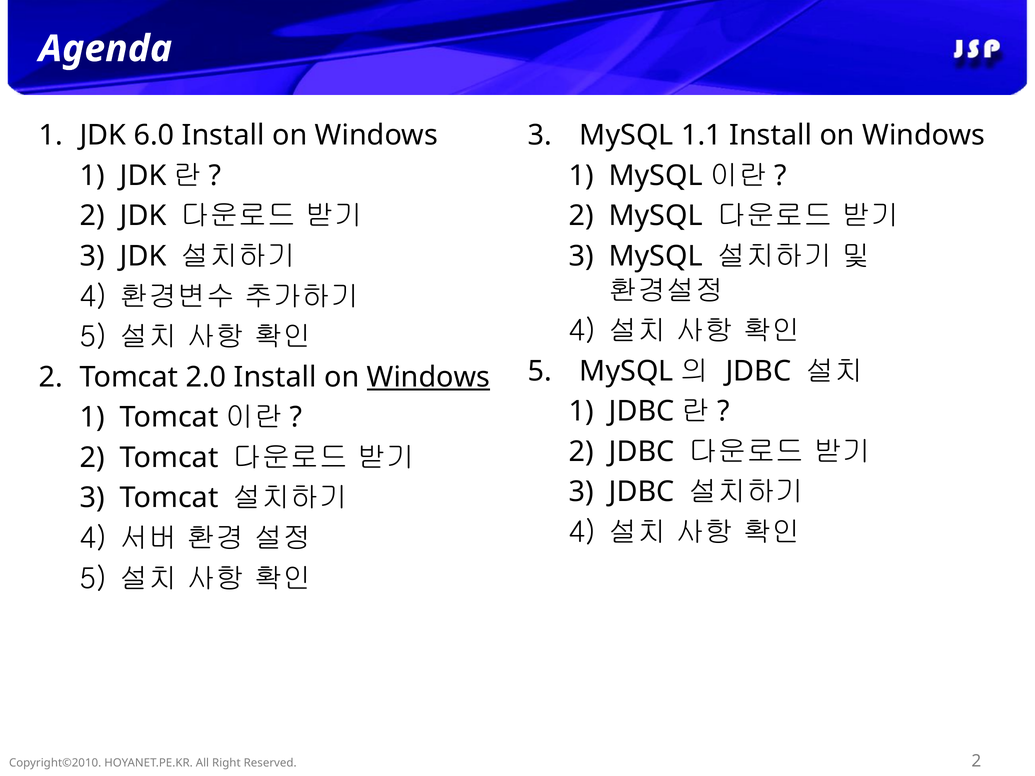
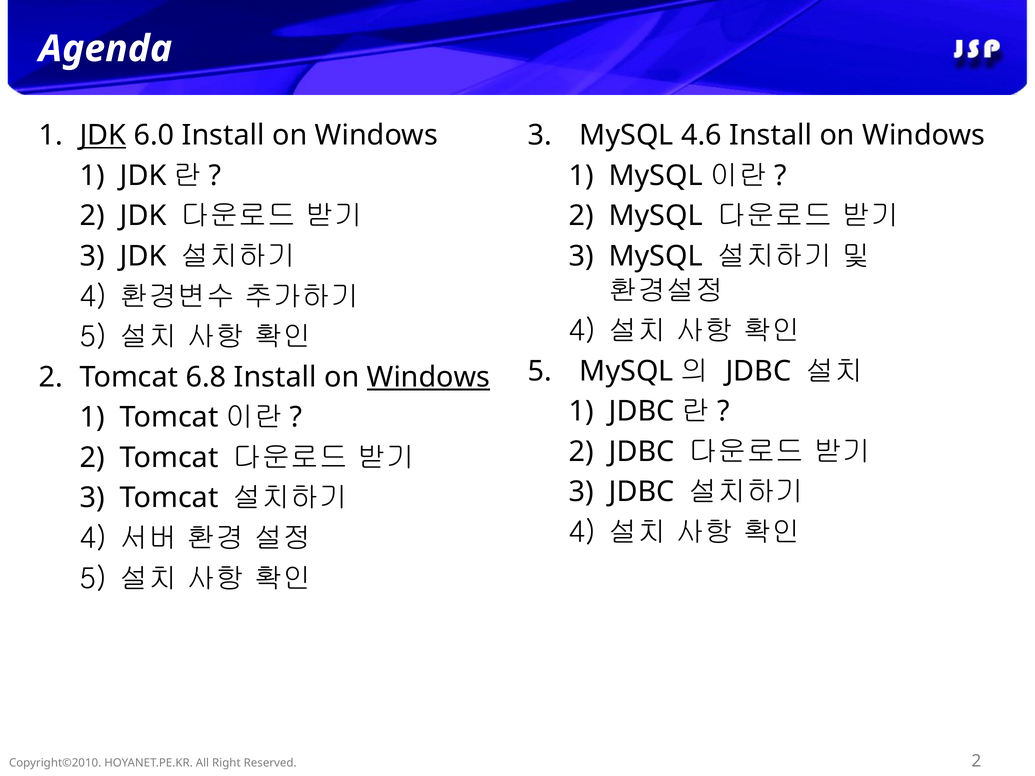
JDK underline: none -> present (103, 135)
1.1: 1.1 -> 4.6 (701, 135)
2.0: 2.0 -> 6.8 (206, 377)
